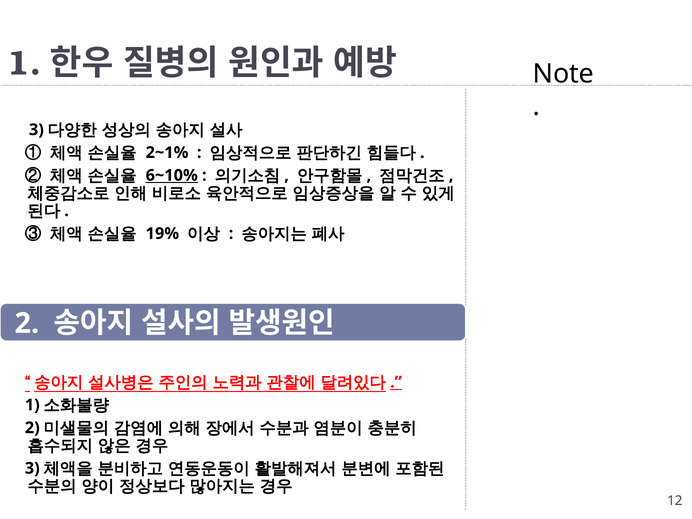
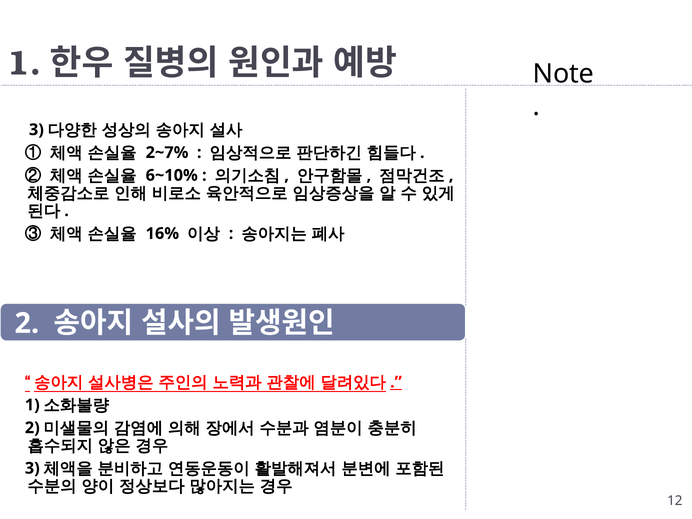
2~1%: 2~1% -> 2~7% (167, 153)
6~10% underline: present -> none (172, 175)
19%: 19% -> 16% (162, 234)
